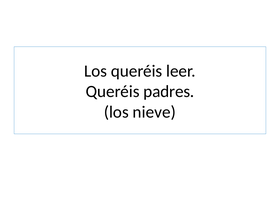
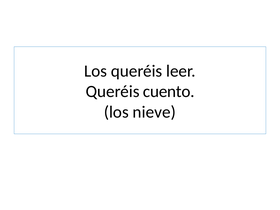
padres: padres -> cuento (169, 91)
